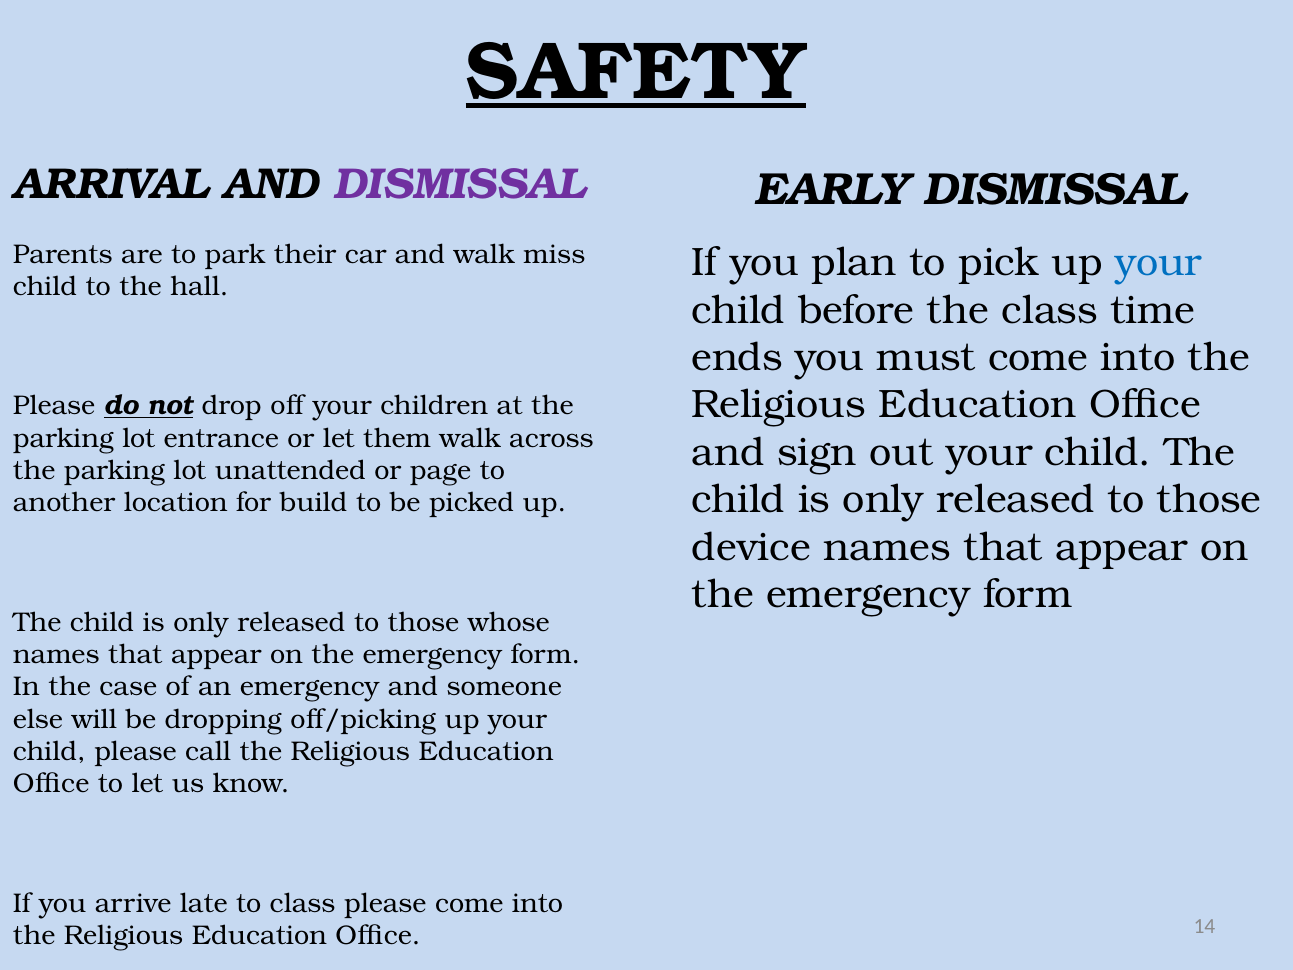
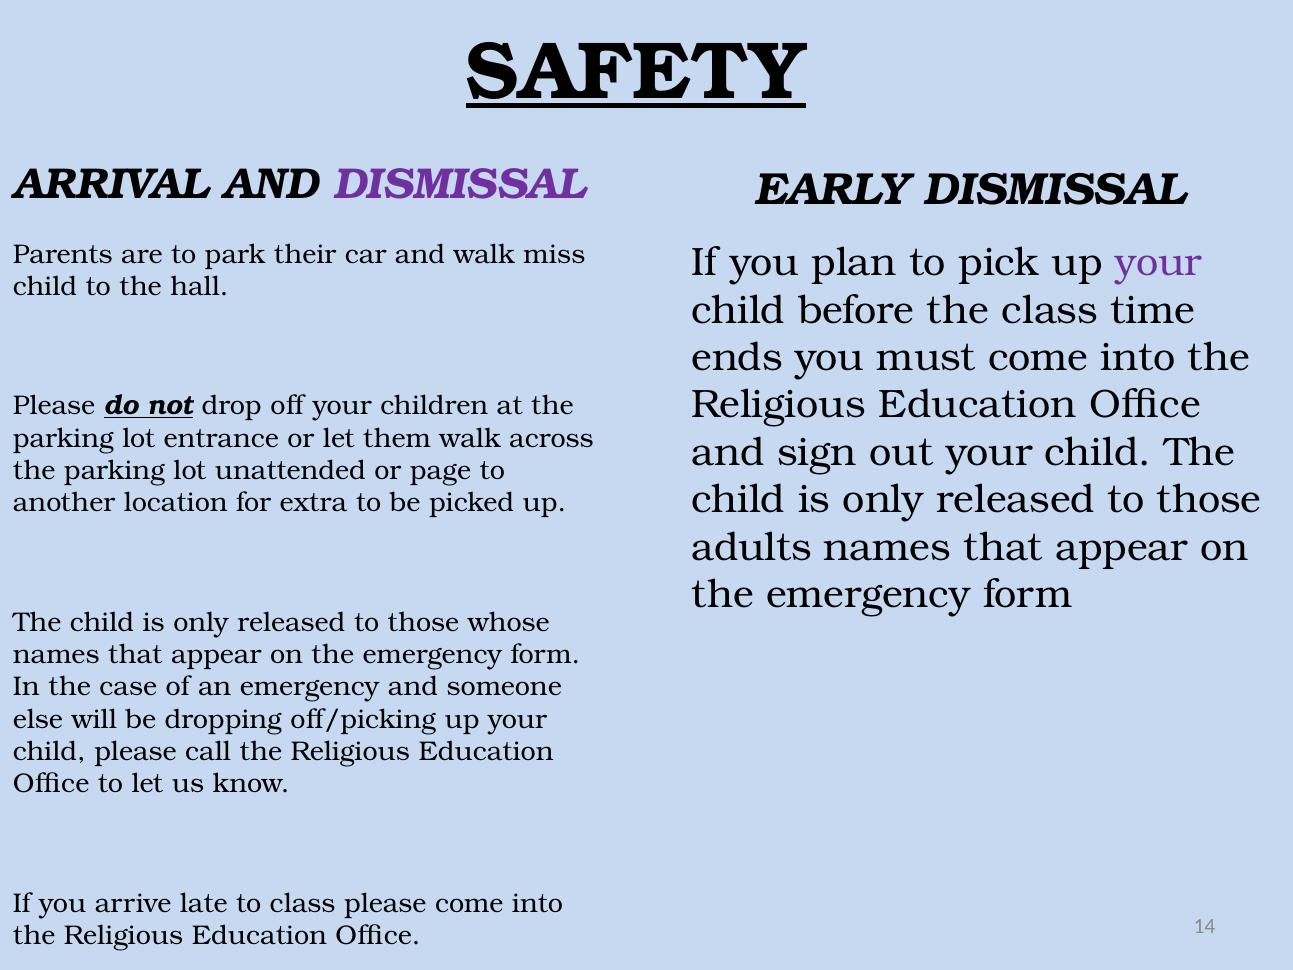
your colour: blue -> purple (1159, 263)
build: build -> extra (313, 503)
device: device -> adults (752, 547)
